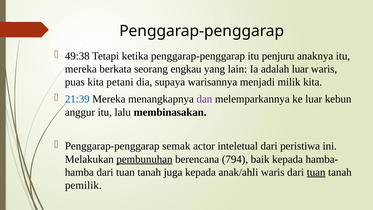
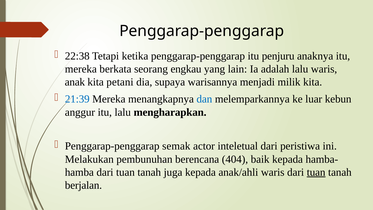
49:38: 49:38 -> 22:38 (77, 56)
adalah luar: luar -> lalu (300, 69)
puas: puas -> anak (75, 82)
dan colour: purple -> blue (204, 99)
membinasakan: membinasakan -> mengharapkan (170, 112)
pembunuhan underline: present -> none (144, 159)
794: 794 -> 404 (235, 159)
pemilik: pemilik -> berjalan (83, 185)
